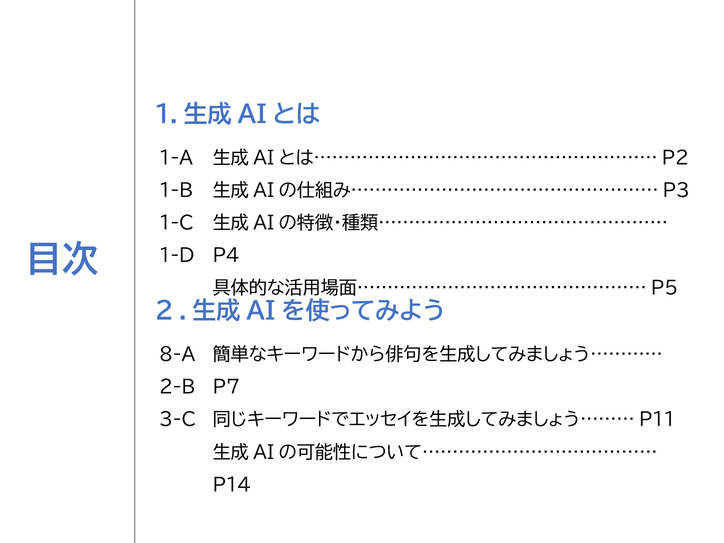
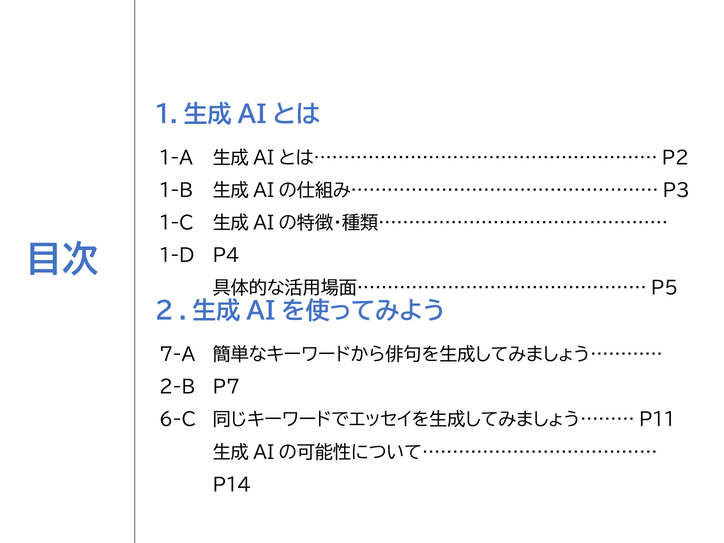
8-A: 8-A -> 7-A (177, 355)
3-C: 3-C -> 6-C (178, 420)
